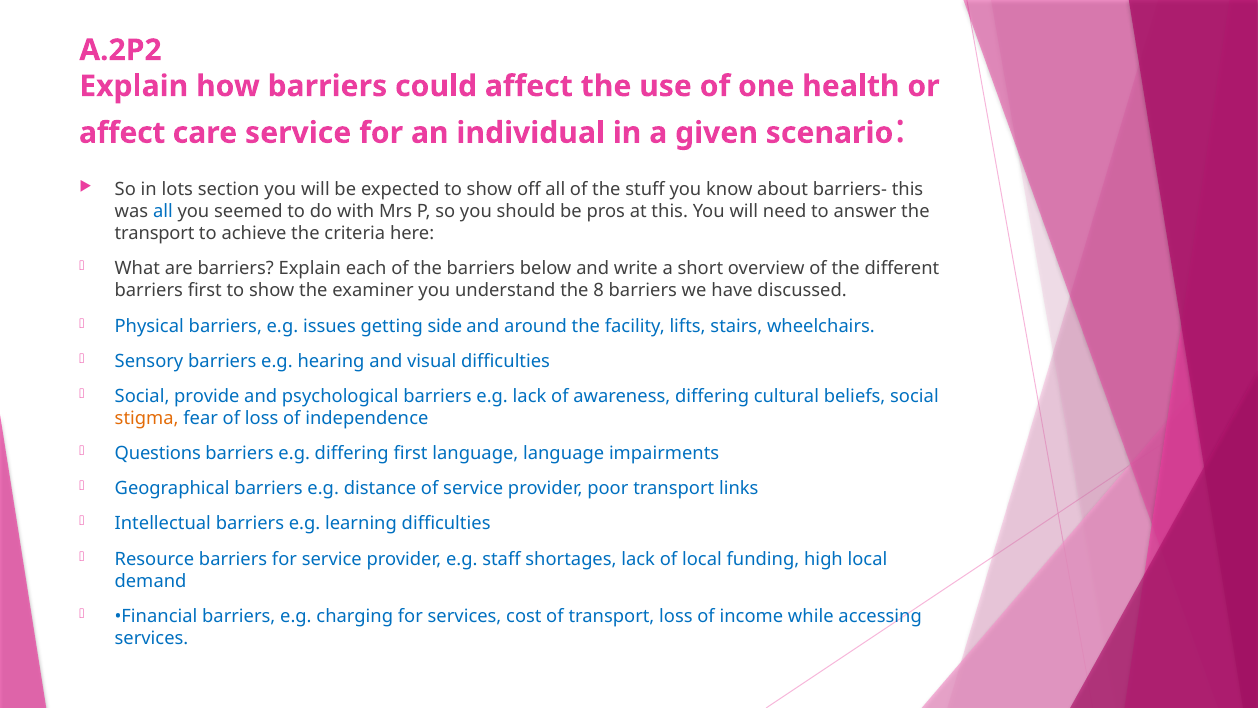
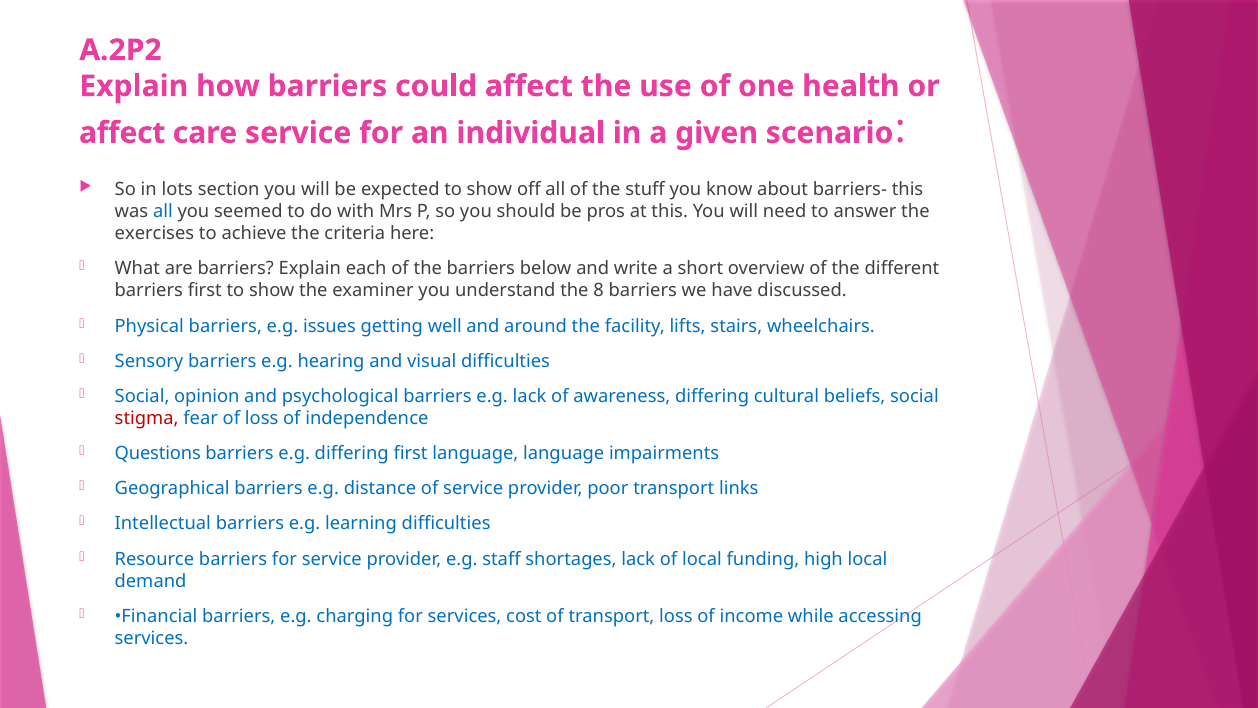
transport: transport -> exercises (154, 234)
side: side -> well (445, 326)
provide: provide -> opinion (207, 396)
stigma colour: orange -> red (147, 418)
